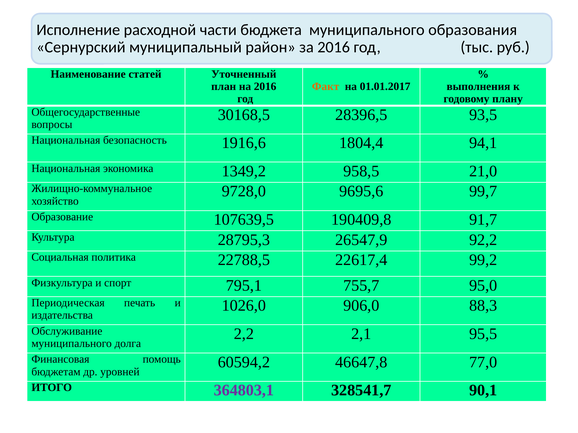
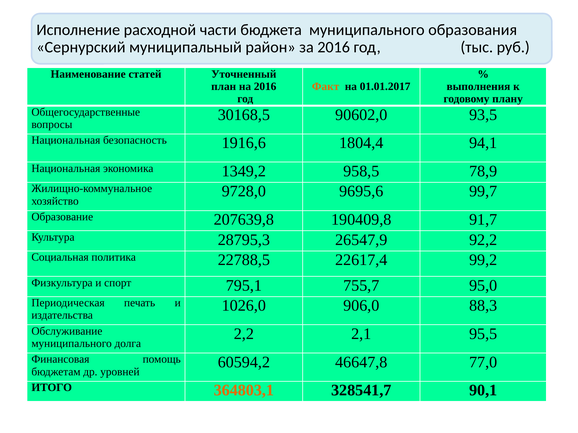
28396,5: 28396,5 -> 90602,0 (361, 115)
21,0: 21,0 -> 78,9 (483, 171)
107639,5: 107639,5 -> 207639,8 (244, 220)
364803,1 colour: purple -> orange (244, 391)
